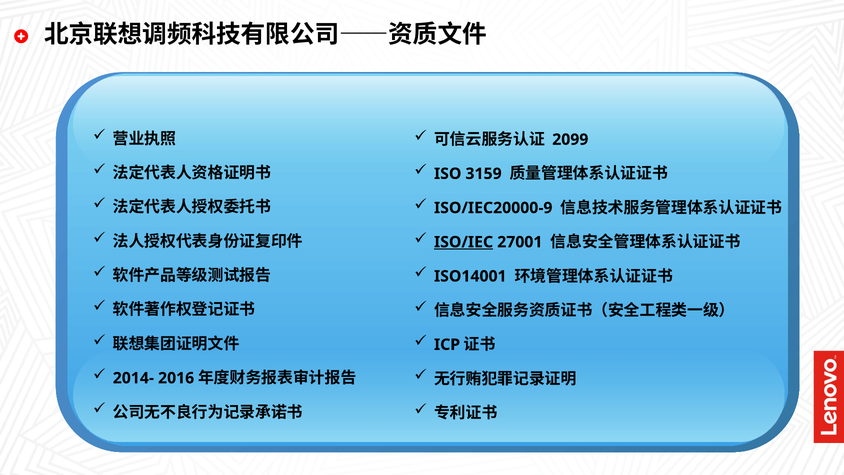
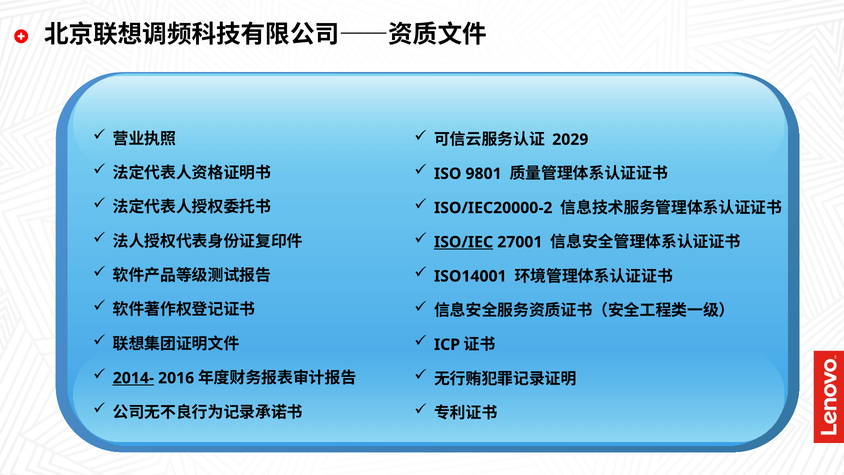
2099: 2099 -> 2029 (570, 140)
3159: 3159 -> 9801 (484, 174)
ISO/IEC20000-9: ISO/IEC20000-9 -> ISO/IEC20000-2 (493, 208)
2014- underline: none -> present (133, 378)
